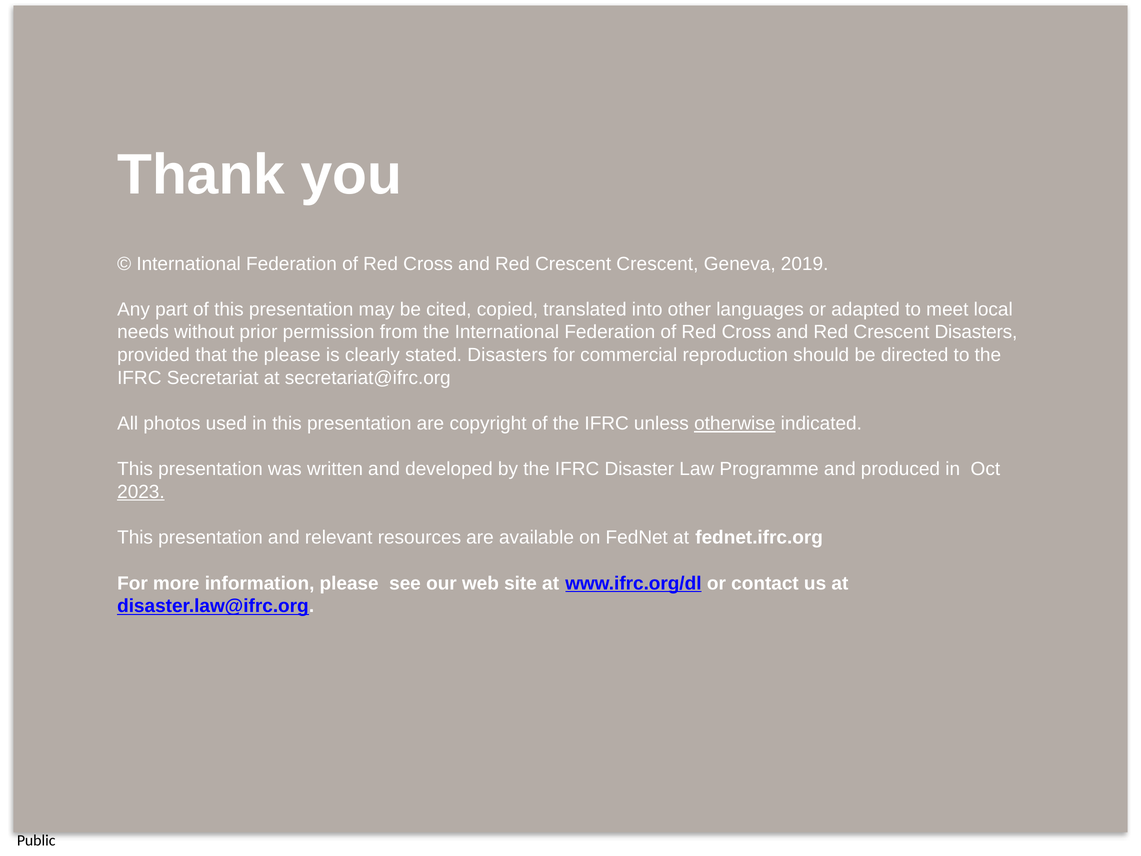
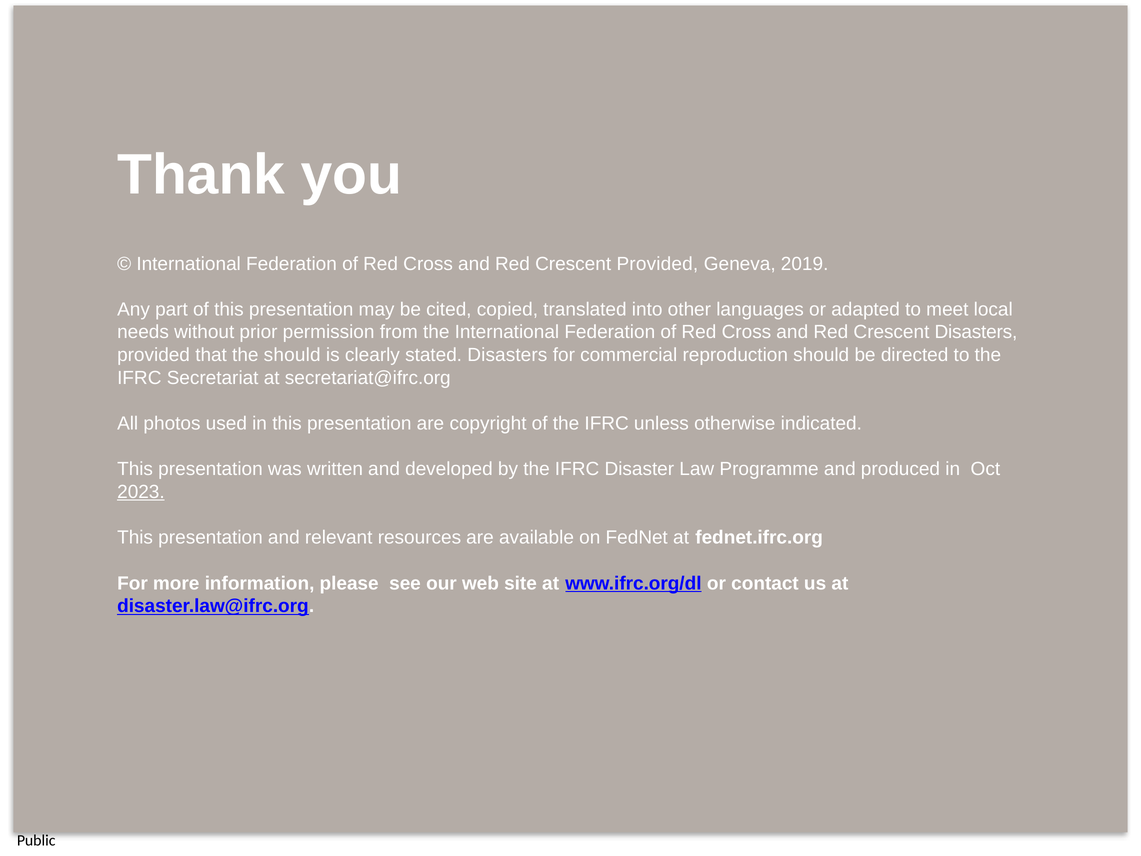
Crescent Crescent: Crescent -> Provided (657, 264)
the please: please -> should (292, 355)
otherwise underline: present -> none (735, 423)
